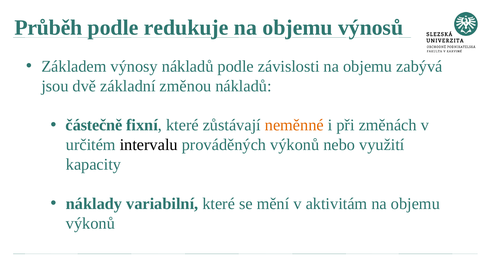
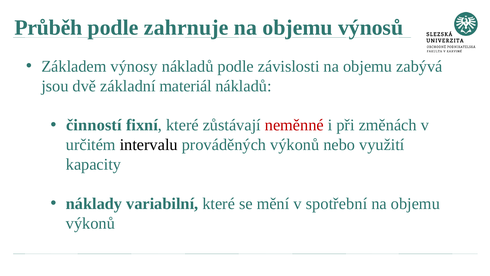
redukuje: redukuje -> zahrnuje (186, 27)
změnou: změnou -> materiál (186, 86)
částečně: částečně -> činností (94, 125)
neměnné colour: orange -> red (294, 125)
aktivitám: aktivitám -> spotřební (336, 203)
